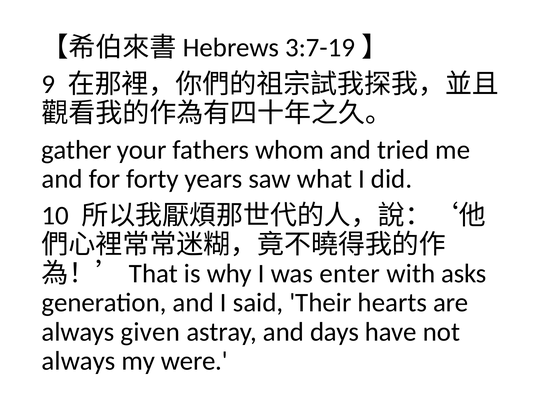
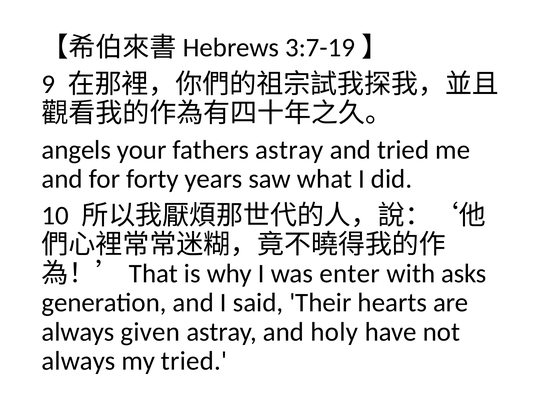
gather: gather -> angels (76, 150)
fathers whom: whom -> astray (289, 150)
days: days -> holy (334, 332)
my were: were -> tried (194, 361)
